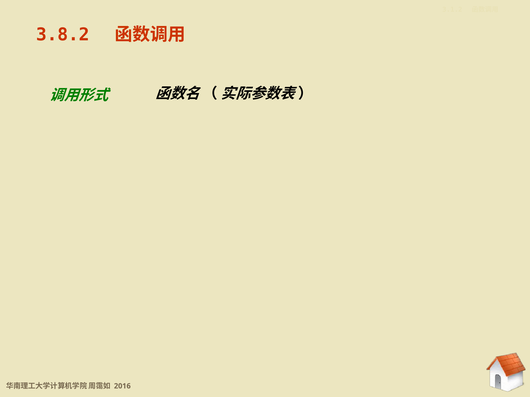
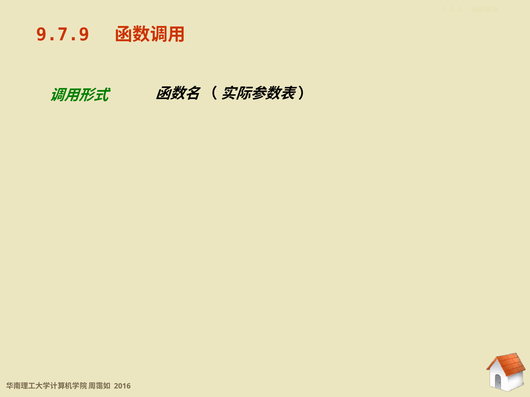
3.8.2: 3.8.2 -> 9.7.9 (63, 35)
